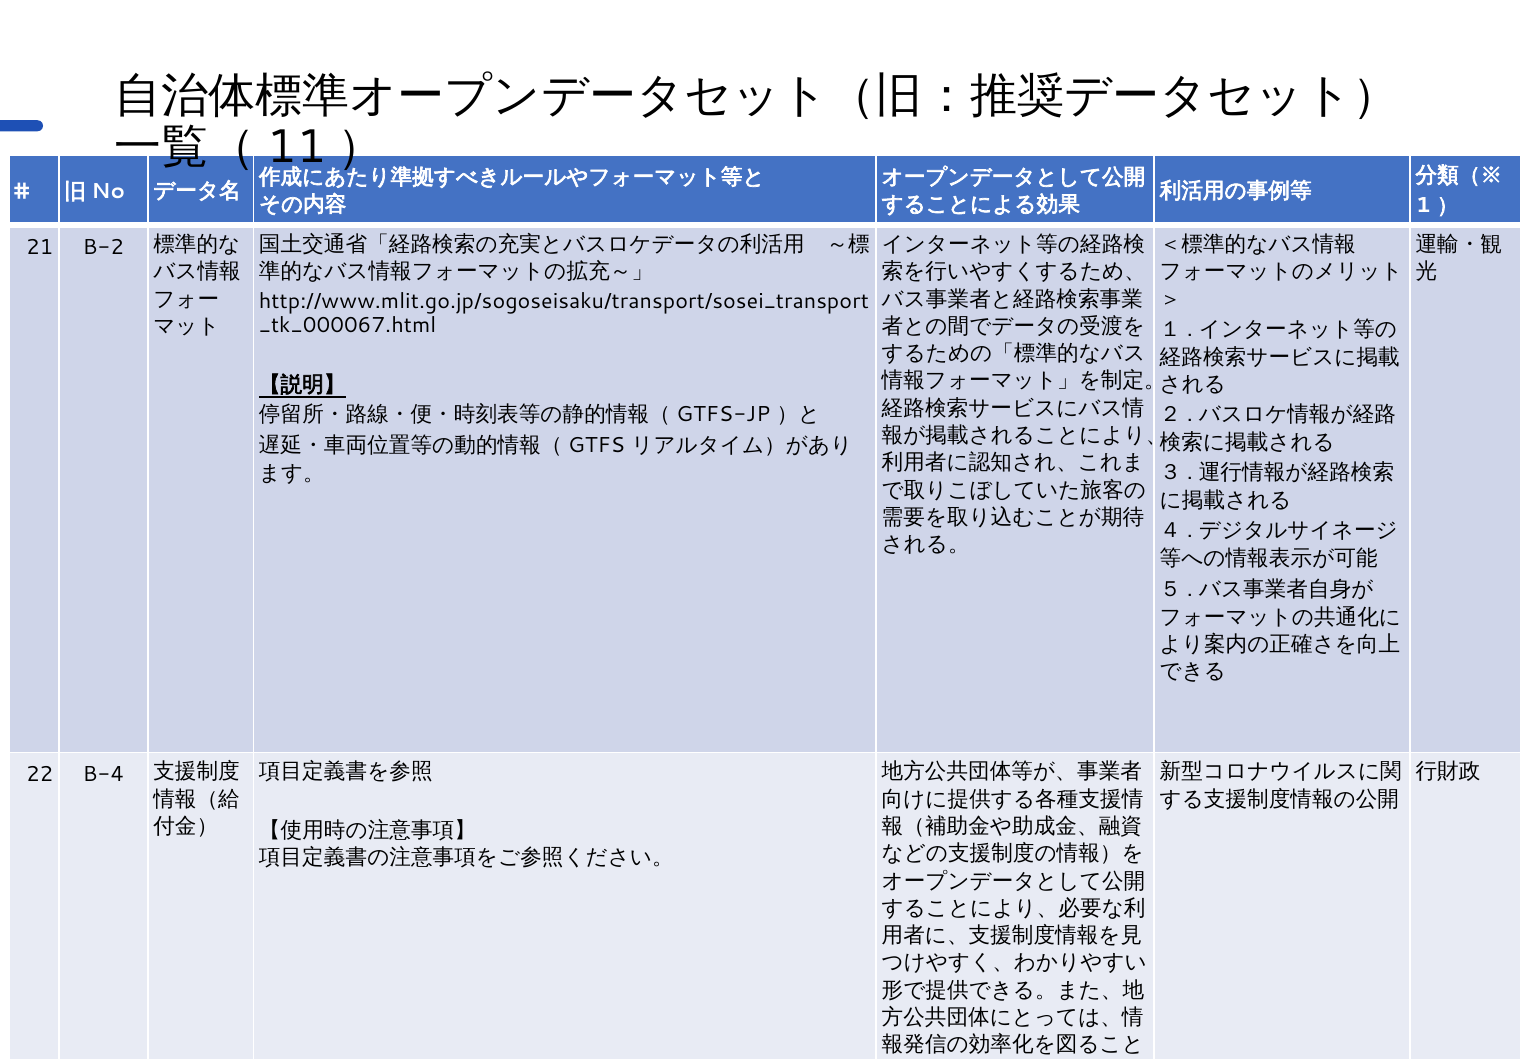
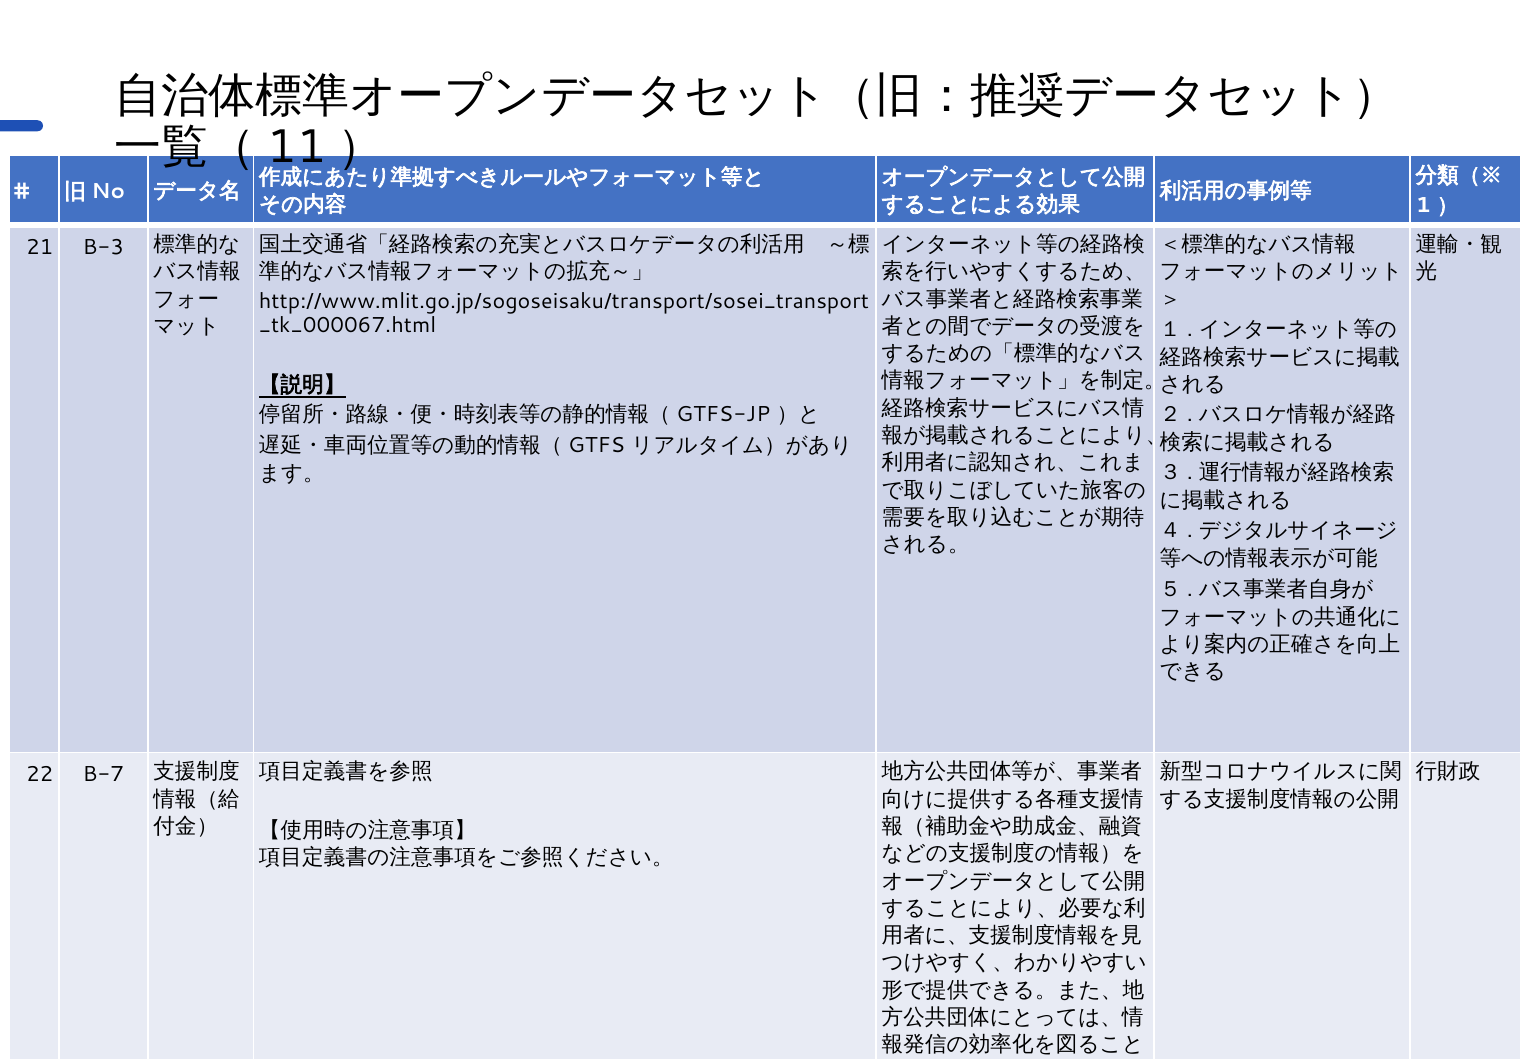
B-2: B-2 -> B-3 (103, 247)
B-4: B-4 -> B-7 (103, 775)
